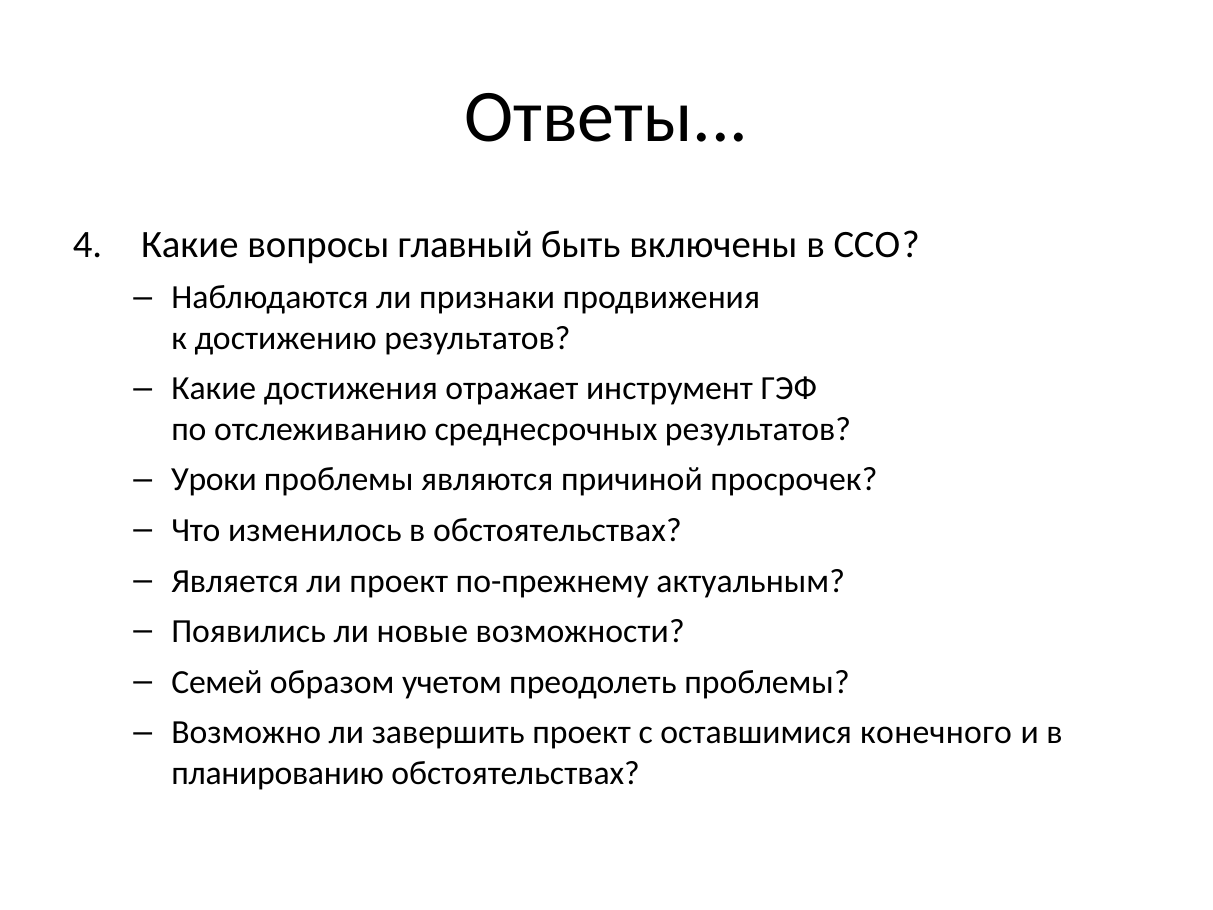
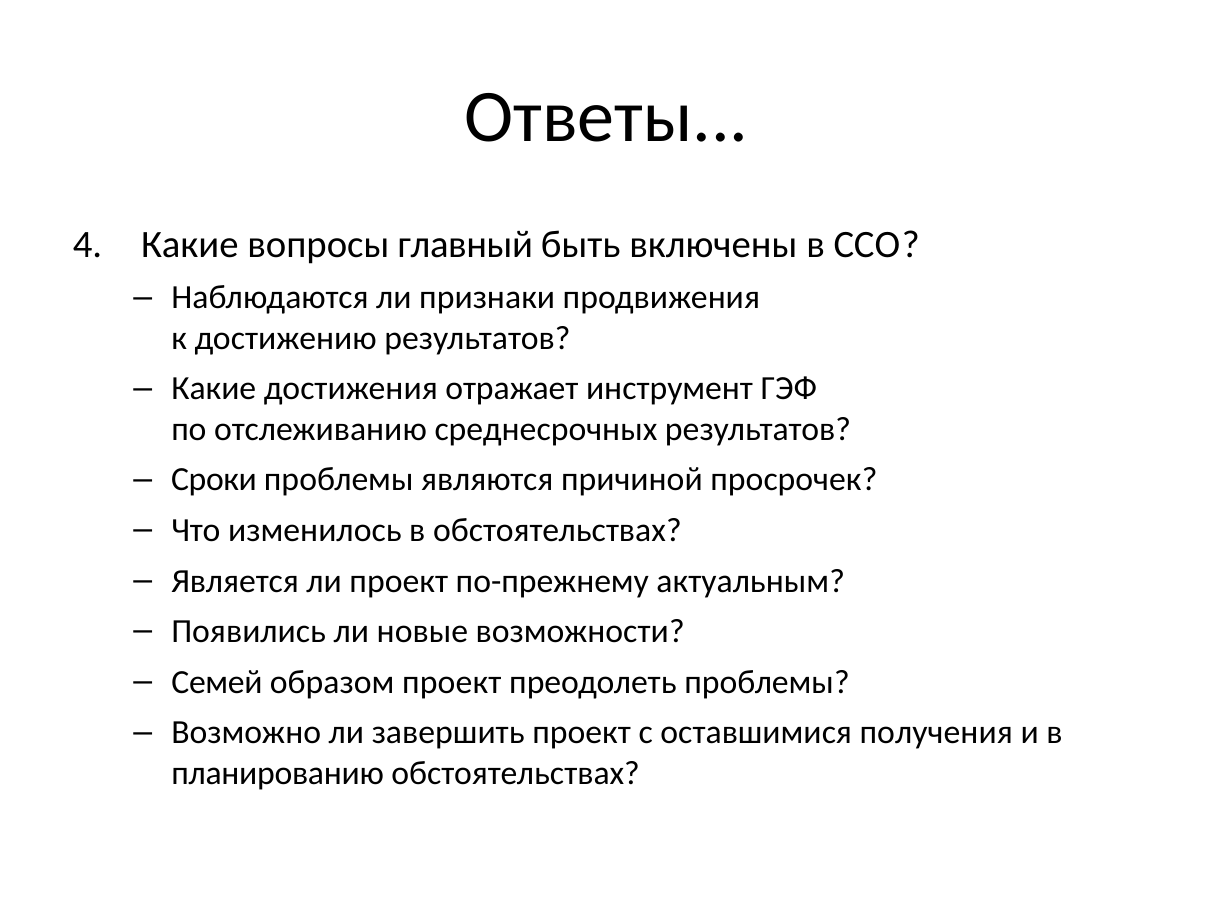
Уроки: Уроки -> Сроки (214, 480)
образом учетом: учетом -> проект (452, 682)
конечного: конечного -> получения (936, 732)
